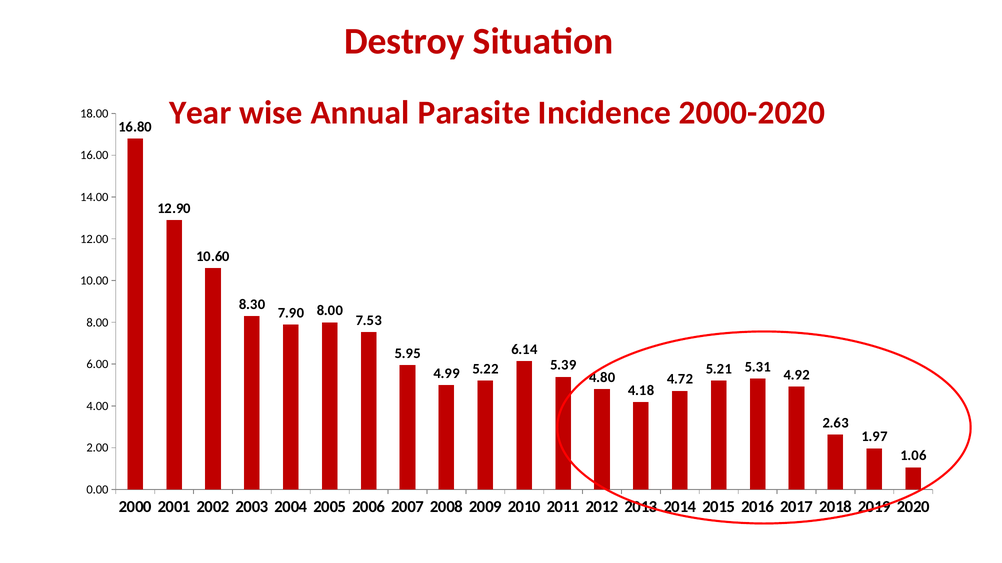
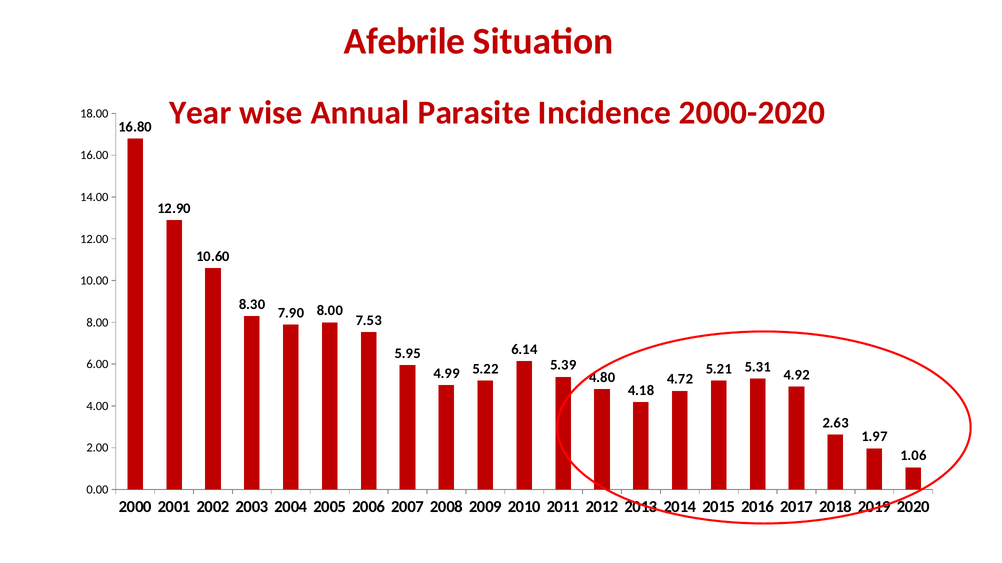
Destroy: Destroy -> Afebrile (405, 41)
